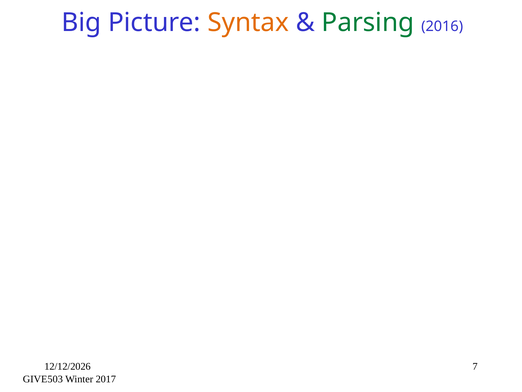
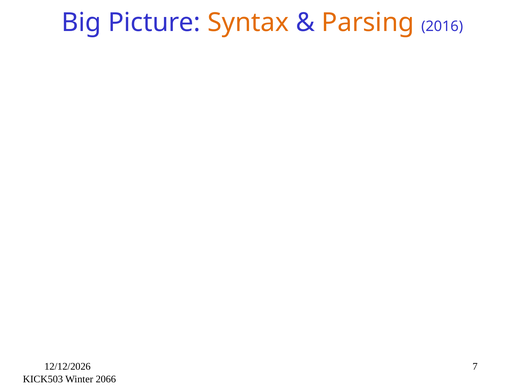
Parsing colour: green -> orange (368, 22)
GIVE503: GIVE503 -> KICK503 (43, 379)
2017: 2017 -> 2066 (106, 379)
